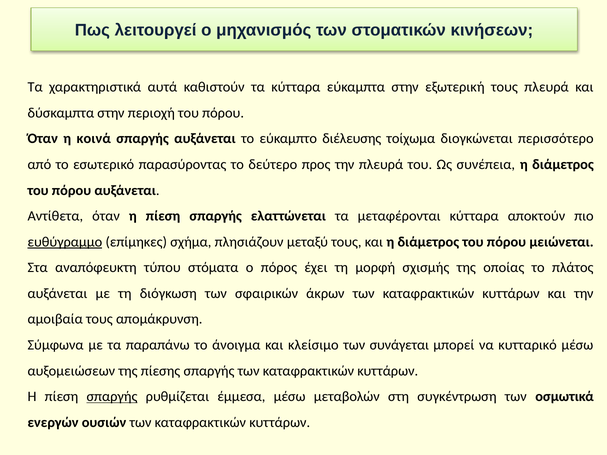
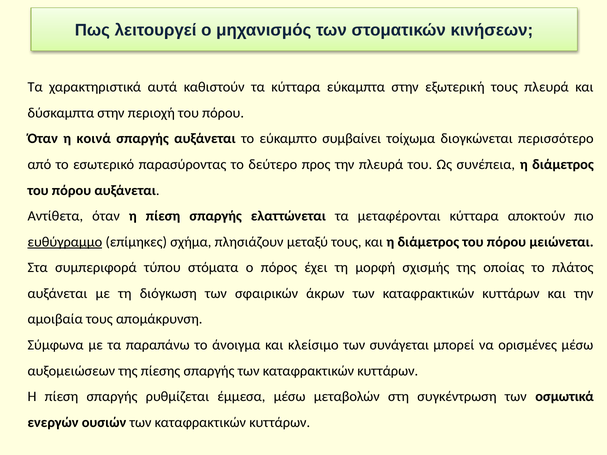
διέλευσης: διέλευσης -> συμβαίνει (352, 139)
αναπόφευκτη: αναπόφευκτη -> συμπεριφορά (96, 268)
κυτταρικό: κυτταρικό -> ορισμένες (528, 345)
σπαργής underline: present -> none (112, 397)
